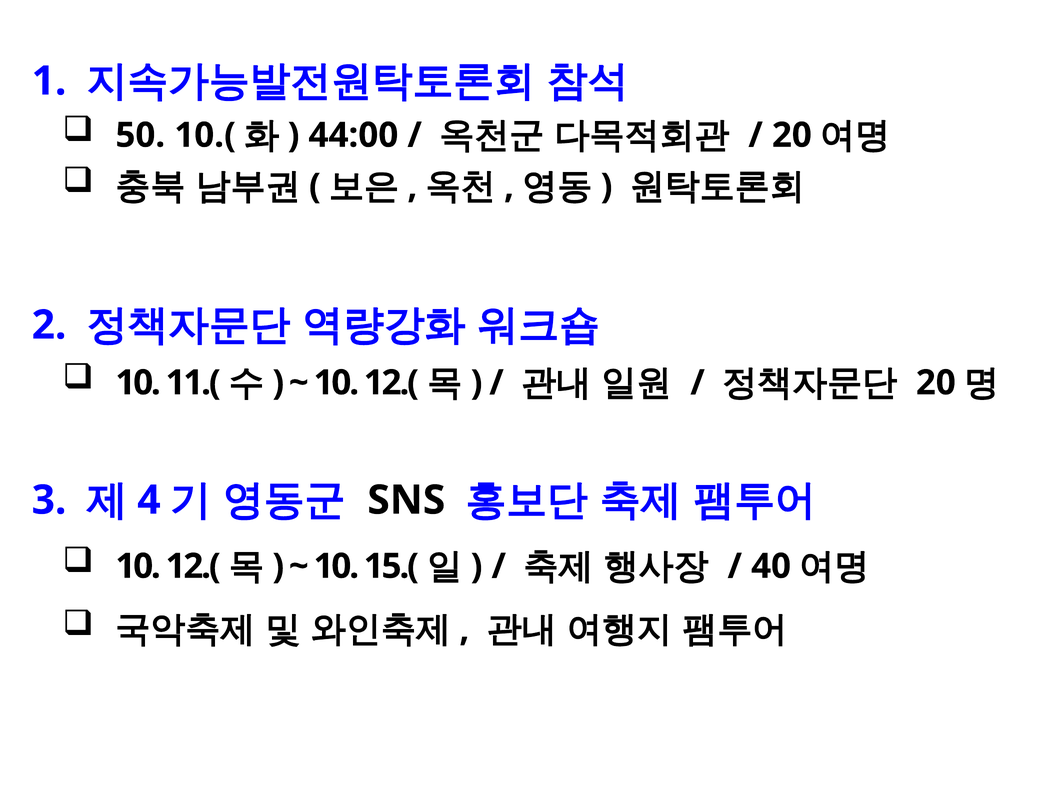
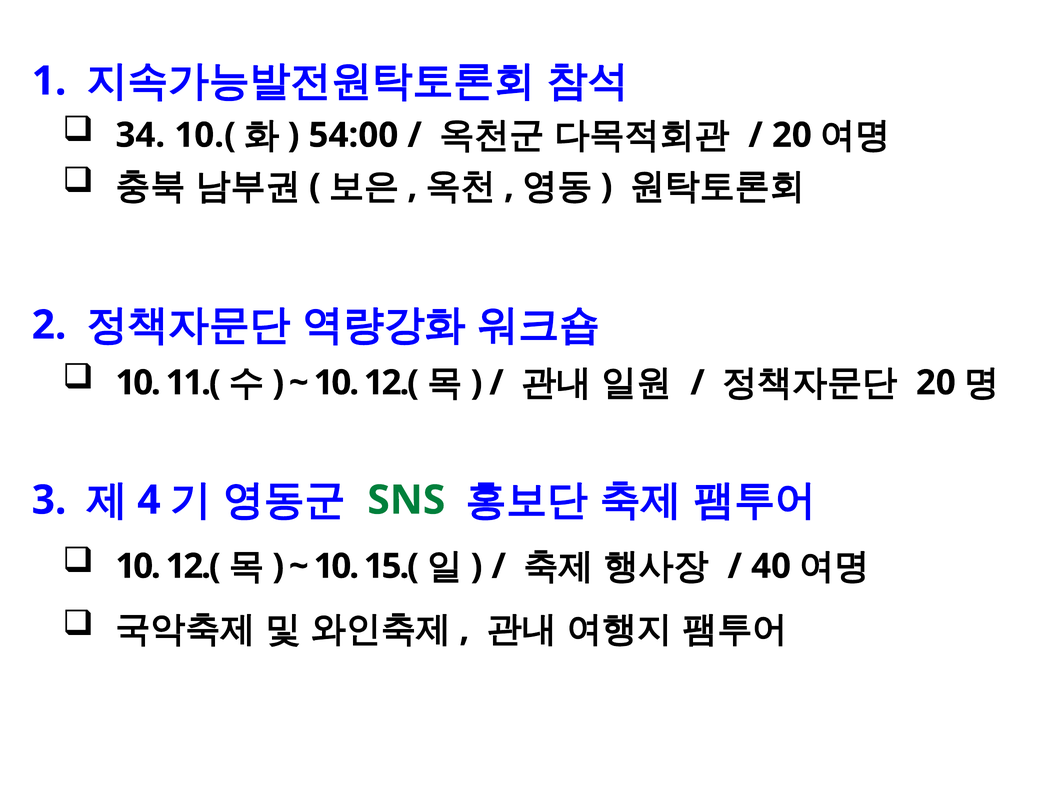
50: 50 -> 34 (140, 135)
44:00: 44:00 -> 54:00 (353, 135)
SNS colour: black -> green (406, 500)
